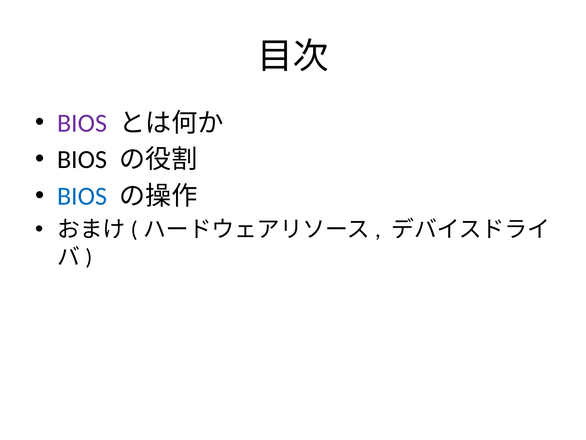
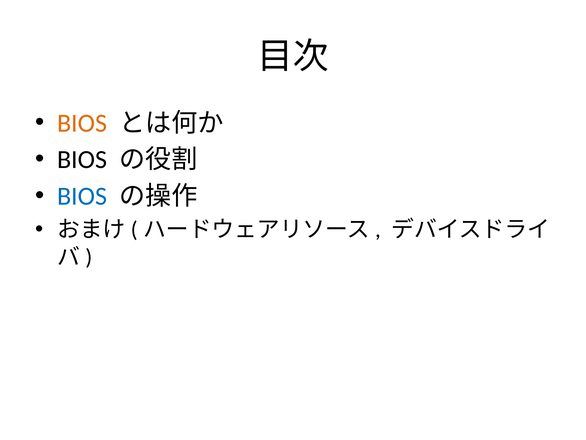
BIOS colour: purple -> orange (82, 123)
